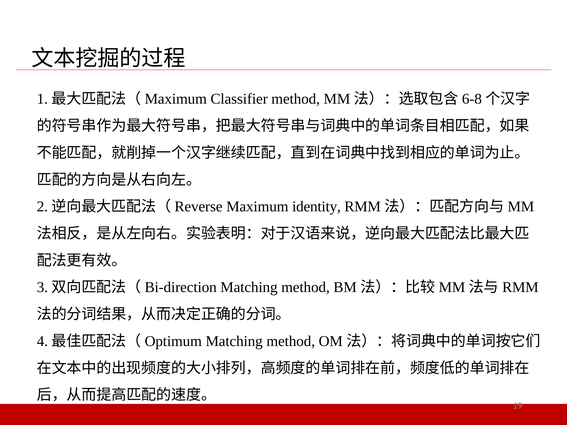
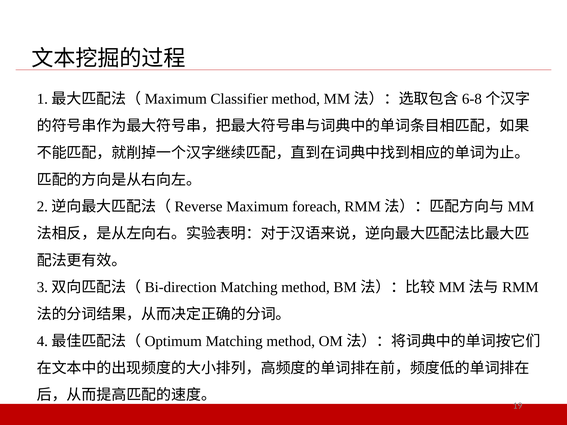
identity: identity -> foreach (316, 207)
